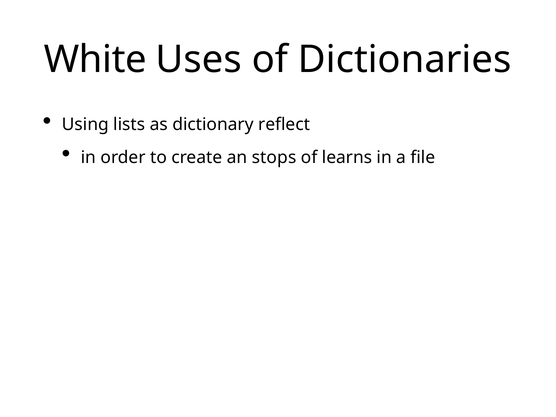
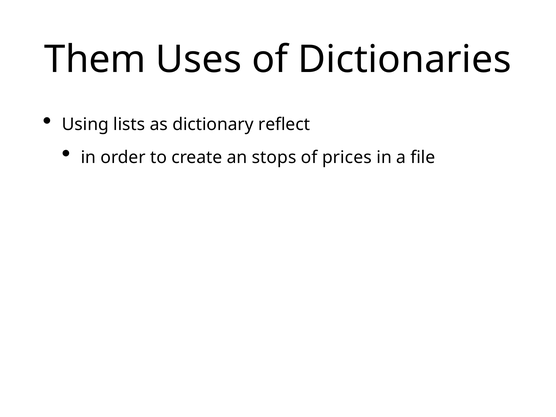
White: White -> Them (95, 60)
learns: learns -> prices (347, 157)
